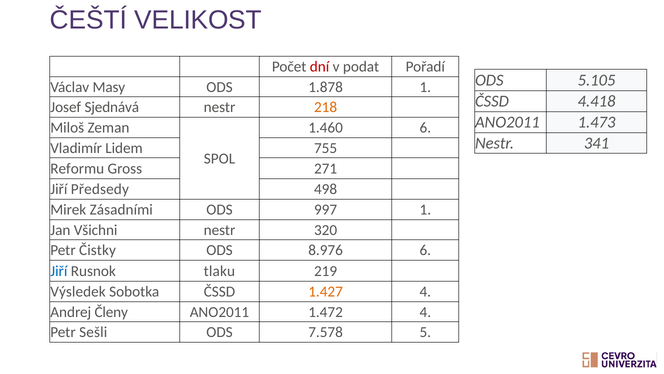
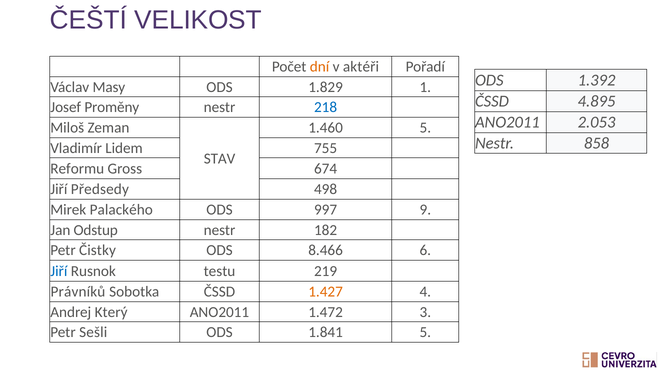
dní colour: red -> orange (320, 67)
podat: podat -> aktéři (361, 67)
5.105: 5.105 -> 1.392 (597, 80)
1.878: 1.878 -> 1.829 (326, 87)
4.418: 4.418 -> 4.895 (597, 101)
Sjednává: Sjednává -> Proměny (112, 107)
218 colour: orange -> blue (326, 107)
1.473: 1.473 -> 2.053 (597, 122)
1.460 6: 6 -> 5 (425, 128)
341: 341 -> 858 (597, 143)
SPOL: SPOL -> STAV (220, 158)
271: 271 -> 674 (326, 168)
Zásadními: Zásadními -> Palackého (121, 209)
997 1: 1 -> 9 (425, 209)
Všichni: Všichni -> Odstup (96, 230)
320: 320 -> 182 (326, 230)
8.976: 8.976 -> 8.466 (326, 250)
tlaku: tlaku -> testu (219, 271)
Výsledek: Výsledek -> Právníků (78, 291)
Členy: Členy -> Který (111, 312)
1.472 4: 4 -> 3 (425, 312)
7.578: 7.578 -> 1.841 (326, 332)
